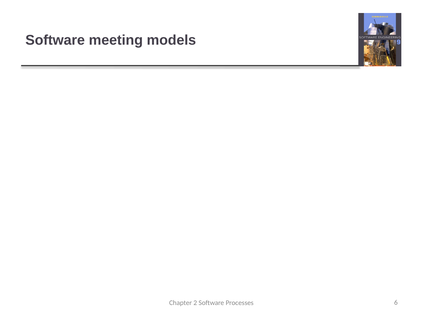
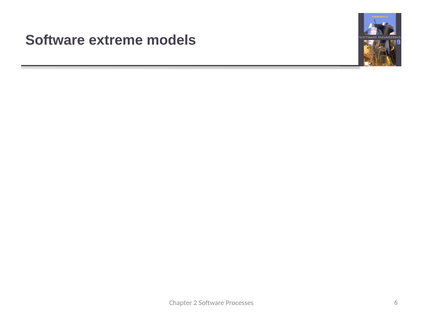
meeting: meeting -> extreme (116, 40)
